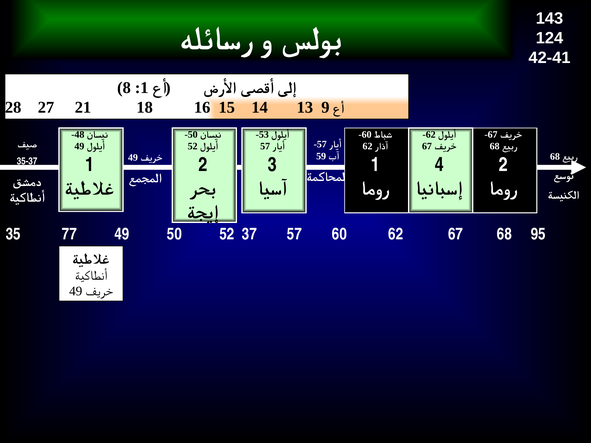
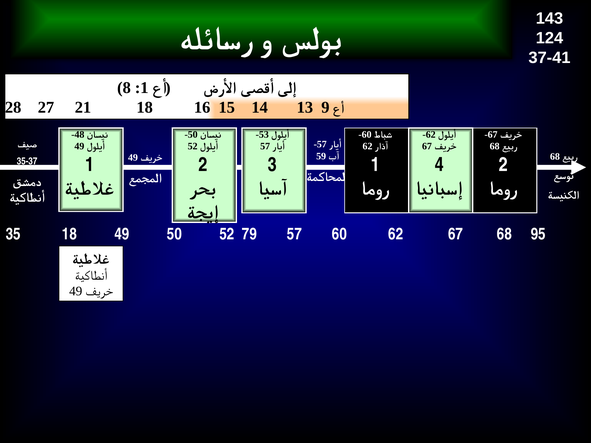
42-41: 42-41 -> 37-41 (549, 58)
35 77: 77 -> 18 (69, 234)
37: 37 -> 79 (249, 234)
